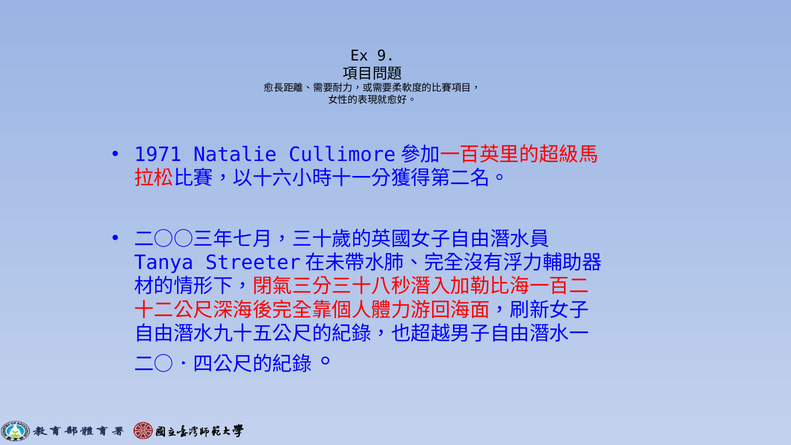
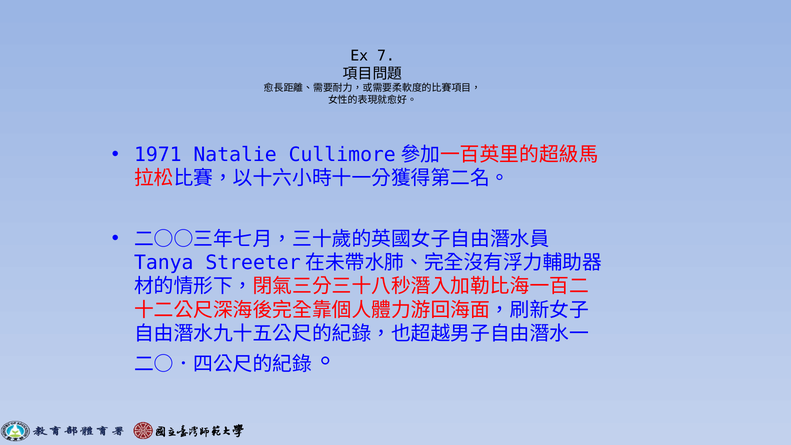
9: 9 -> 7 (386, 56)
